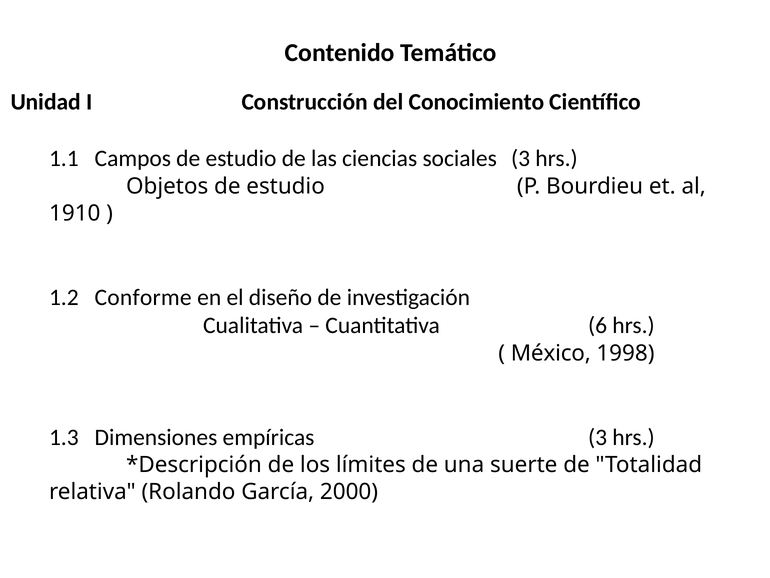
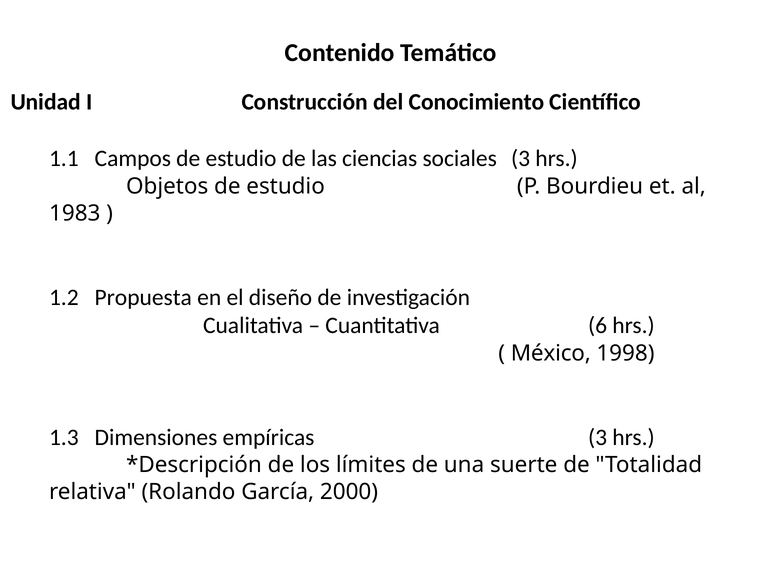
1910: 1910 -> 1983 (75, 213)
Conforme: Conforme -> Propuesta (143, 297)
